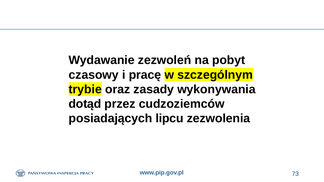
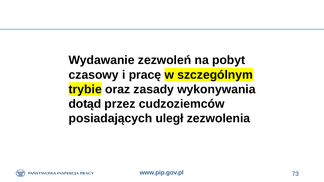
lipcu: lipcu -> uległ (170, 119)
